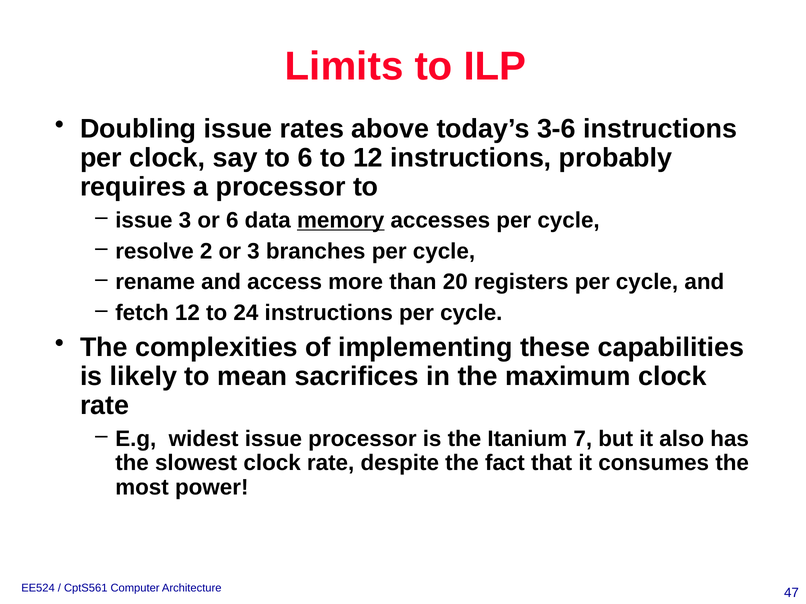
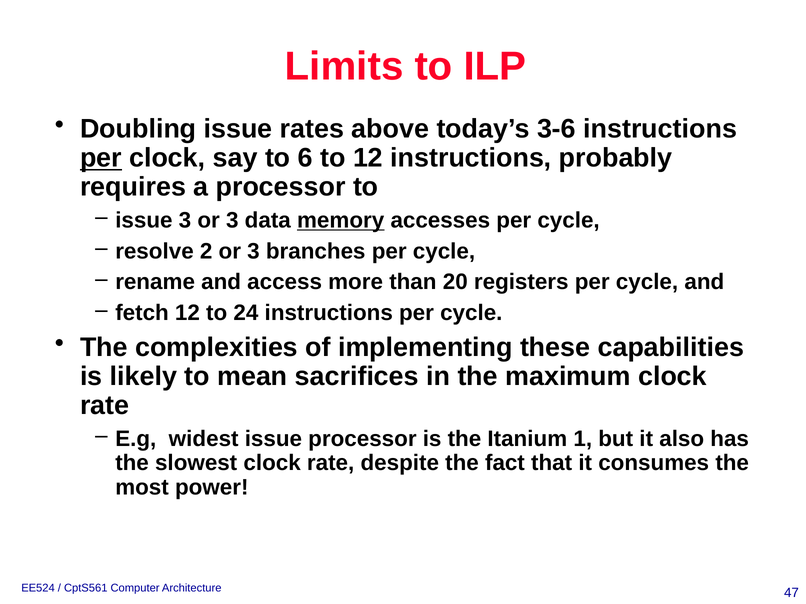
per underline: none -> present (101, 158)
3 or 6: 6 -> 3 (232, 221)
7: 7 -> 1 (583, 439)
